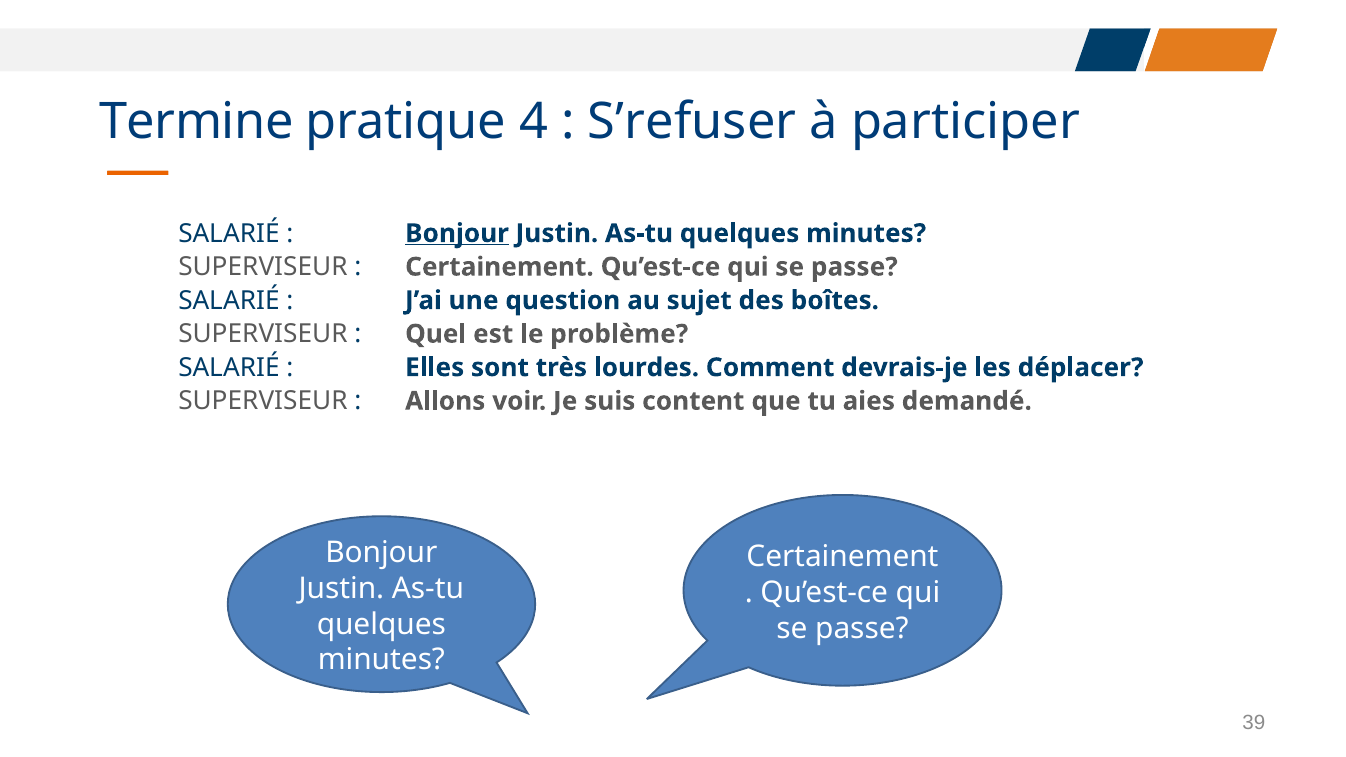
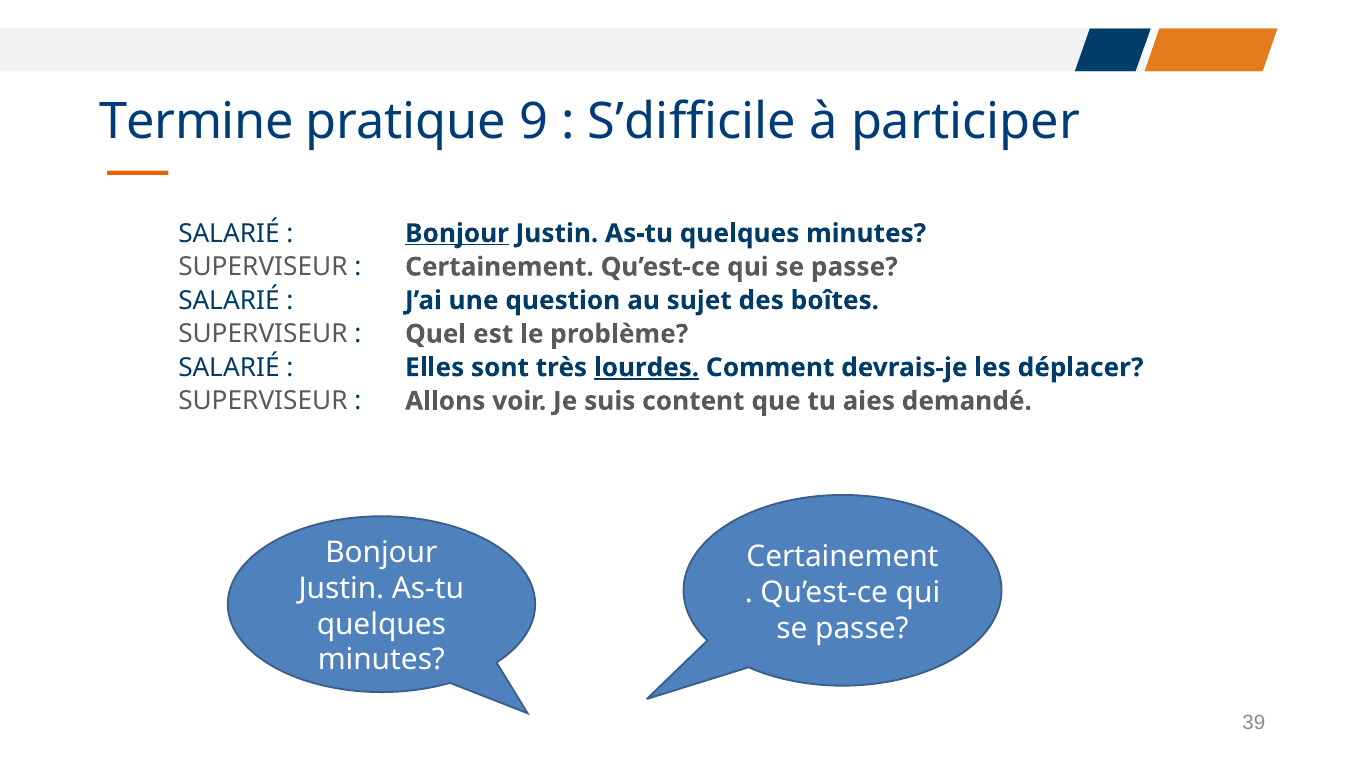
4: 4 -> 9 (534, 122)
S’refuser: S’refuser -> S’difficile (692, 122)
lourdes underline: none -> present (647, 368)
